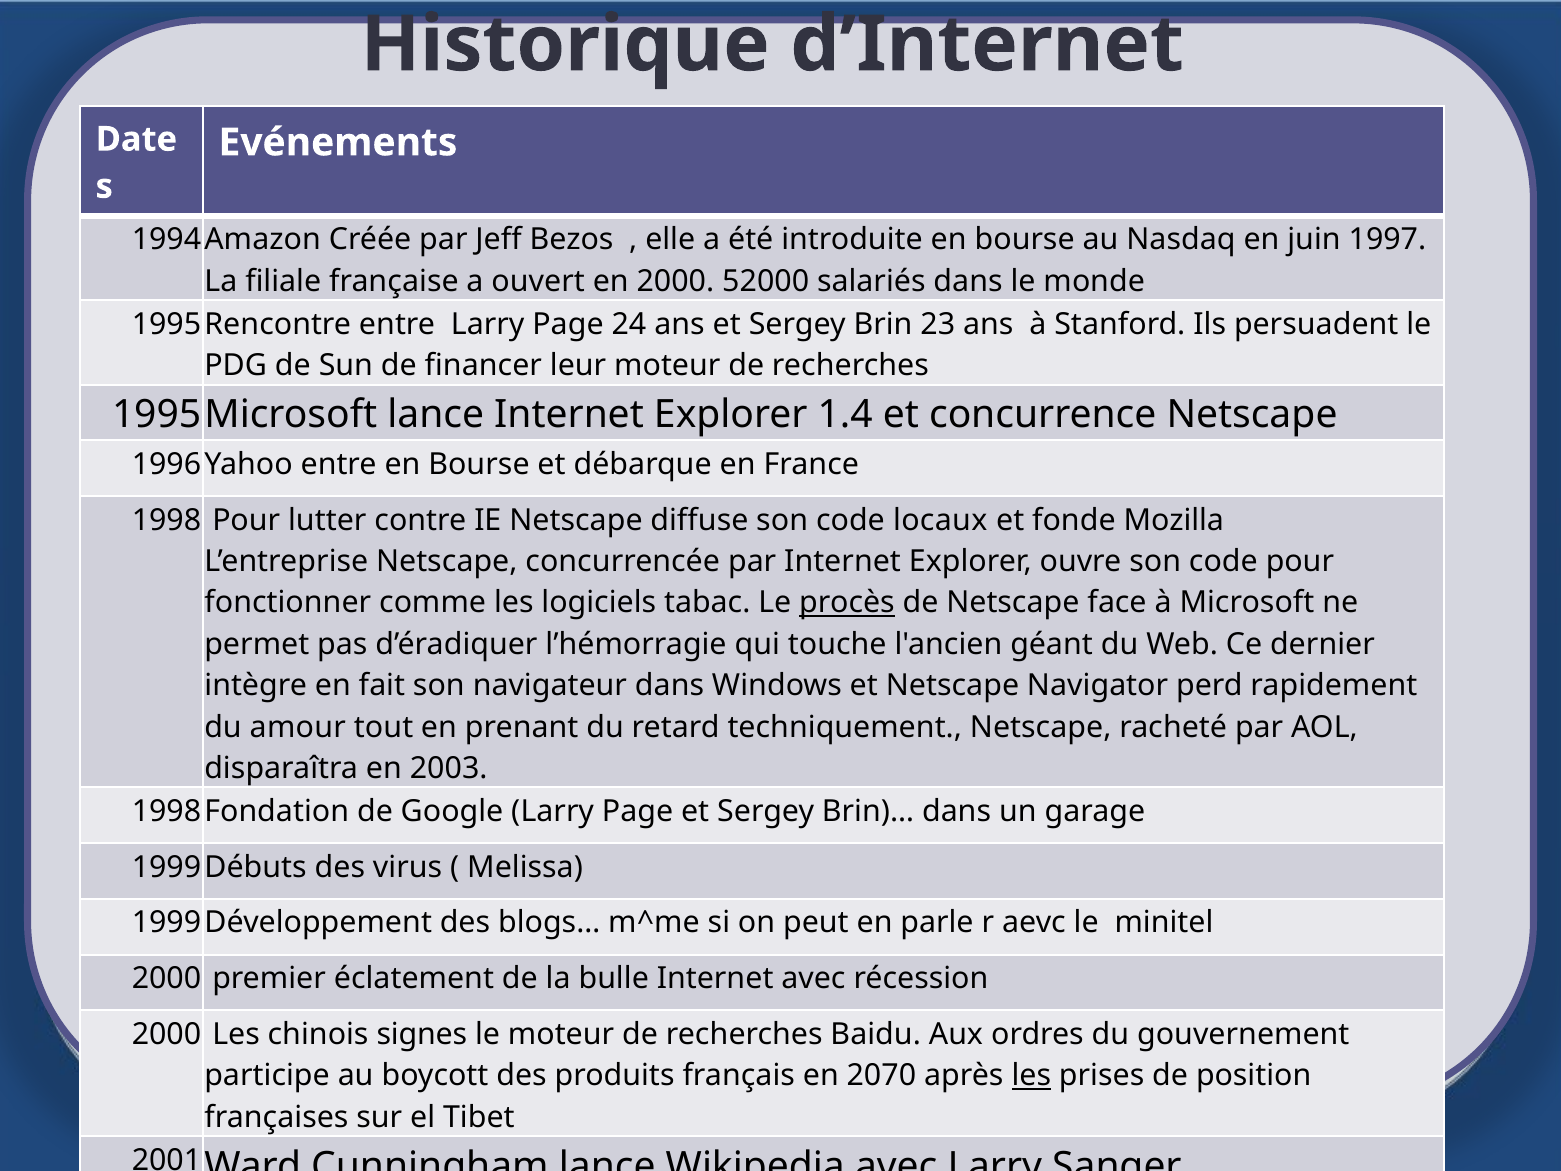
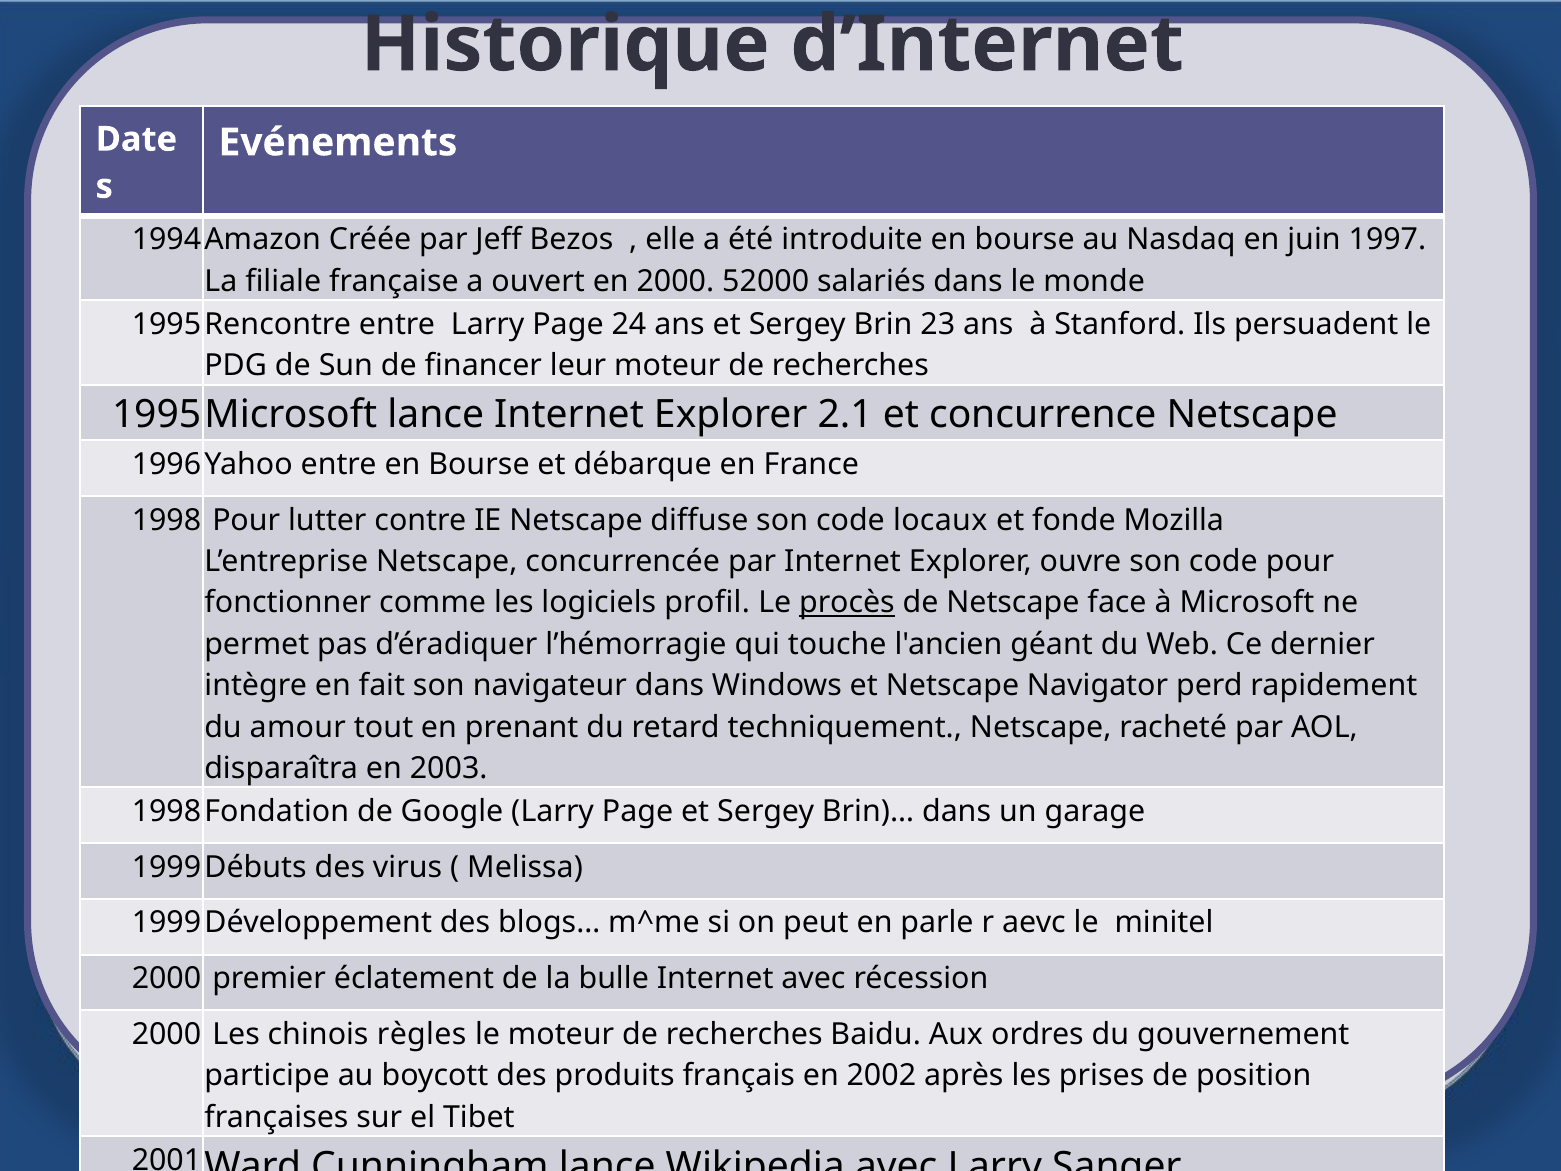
1.4: 1.4 -> 2.1 (845, 415)
tabac: tabac -> profil (707, 603)
signes: signes -> règles (422, 1034)
2070: 2070 -> 2002 (881, 1076)
les underline: present -> none (1031, 1076)
